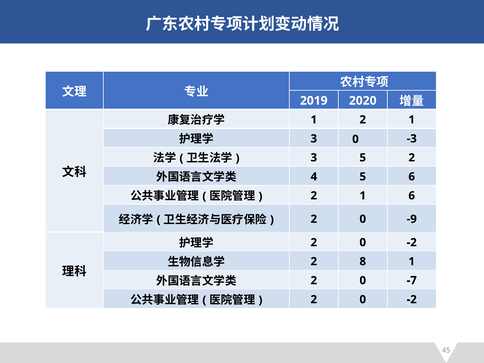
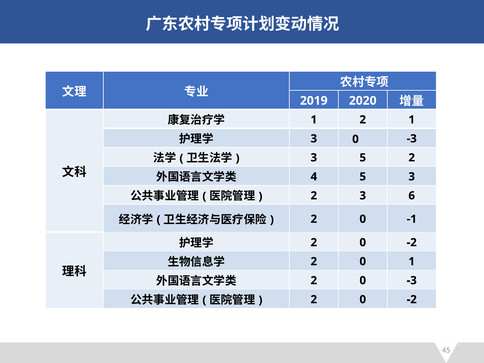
5 6: 6 -> 3 (412, 177)
1: 1 -> 3 (363, 196)
-9: -9 -> -1 (412, 219)
8: 8 -> 0 (363, 261)
2 0 -7: -7 -> -3 (412, 280)
